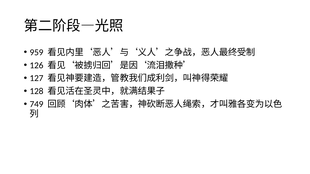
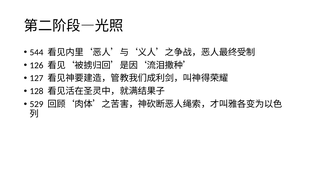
959: 959 -> 544 (36, 52)
749: 749 -> 529 (36, 104)
